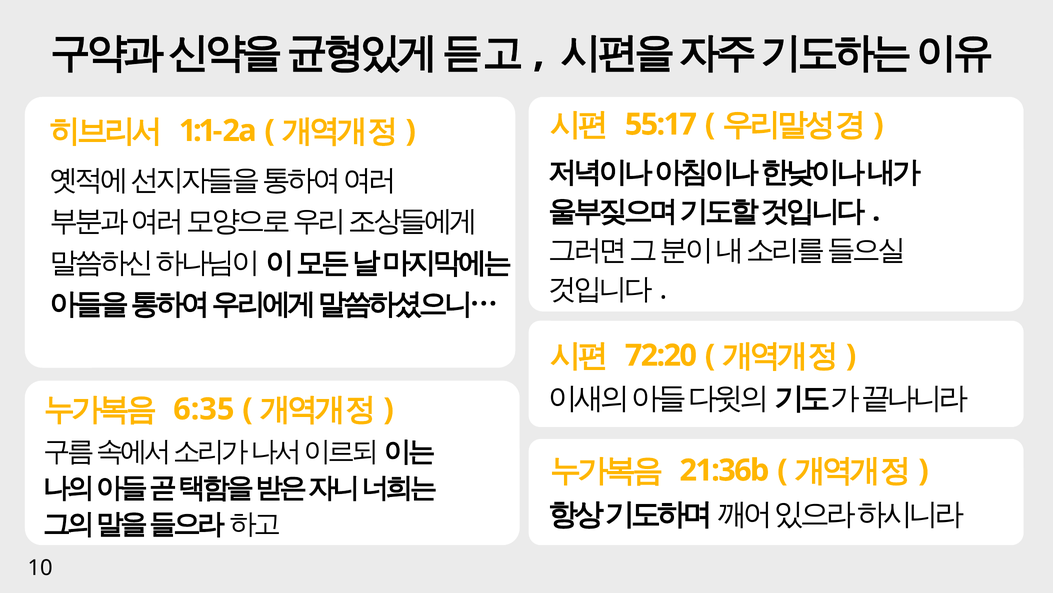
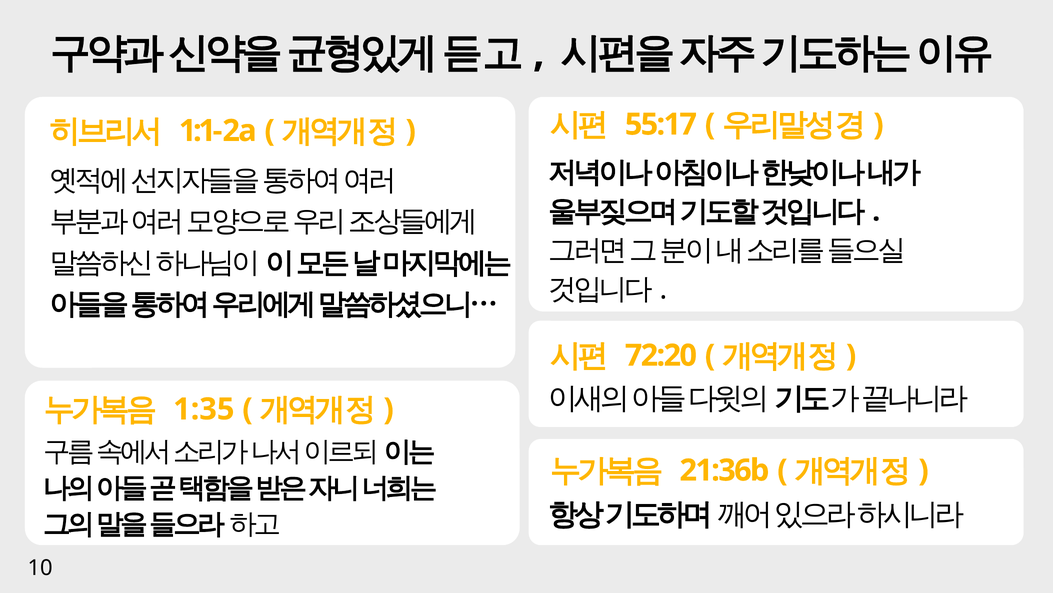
6:35: 6:35 -> 1:35 (204, 409)
